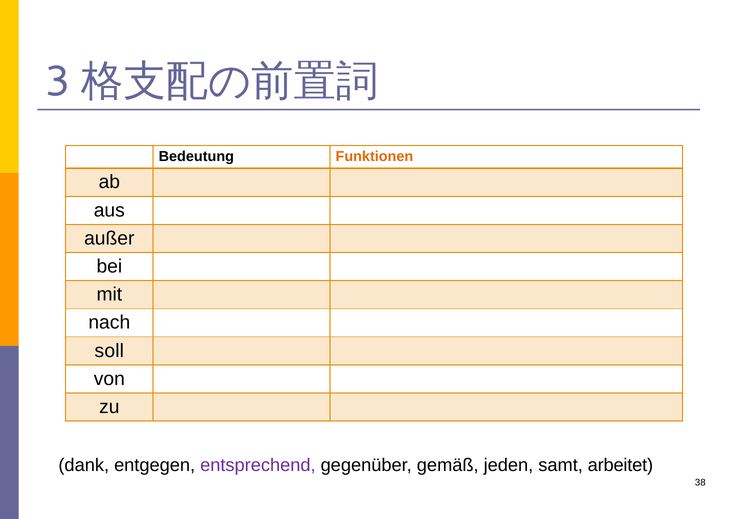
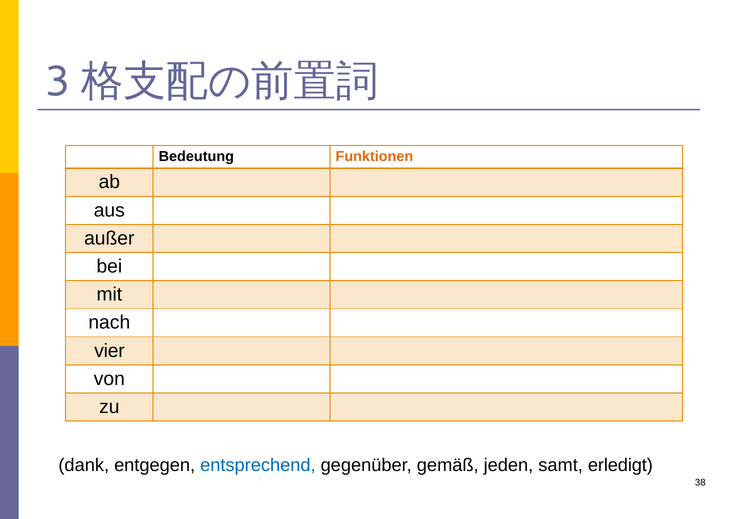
soll: soll -> vier (109, 351)
entsprechend colour: purple -> blue (258, 466)
arbeitet: arbeitet -> erledigt (620, 466)
